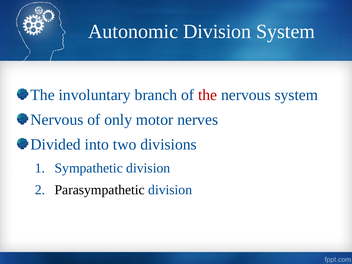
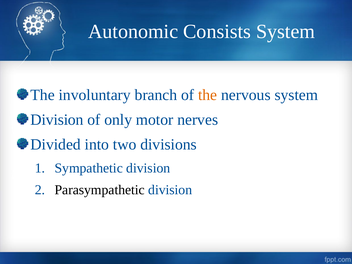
Autonomic Division: Division -> Consists (217, 32)
the colour: red -> orange (208, 95)
Nervous: Nervous -> Division (57, 120)
